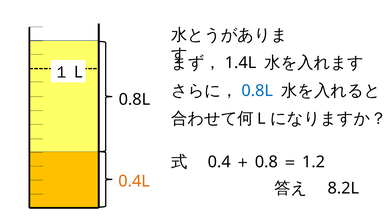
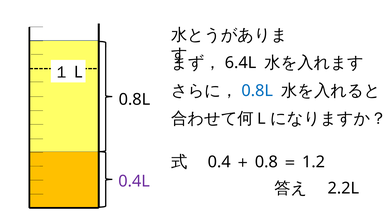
1.4L: 1.4L -> 6.4L (240, 63)
0.4L colour: orange -> purple (134, 181)
8.2L: 8.2L -> 2.2L (343, 188)
